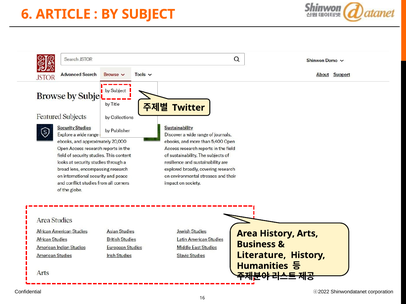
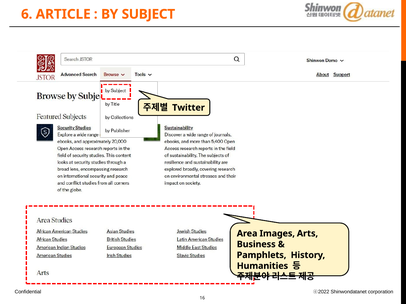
Area History: History -> Images (277, 234)
Literature: Literature -> Pamphlets (262, 255)
